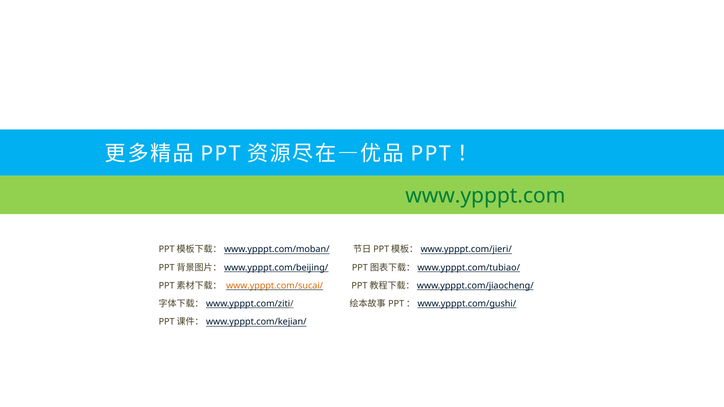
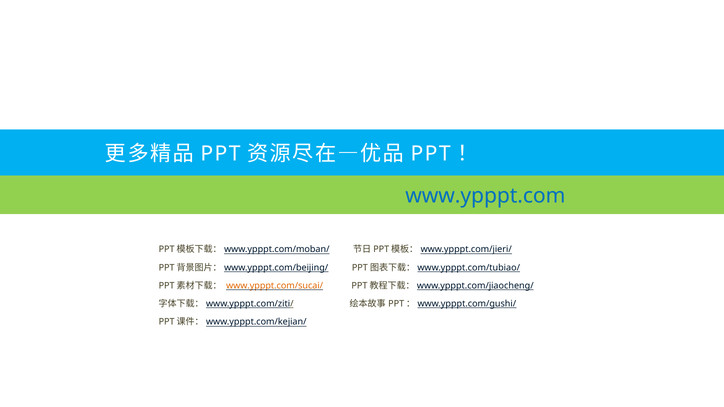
www.ypppt.com colour: green -> blue (485, 196)
